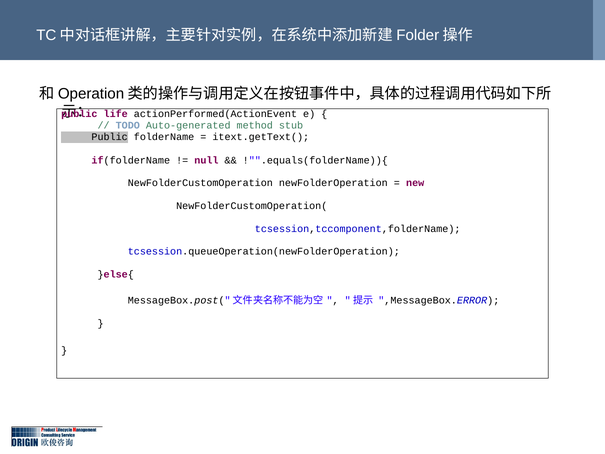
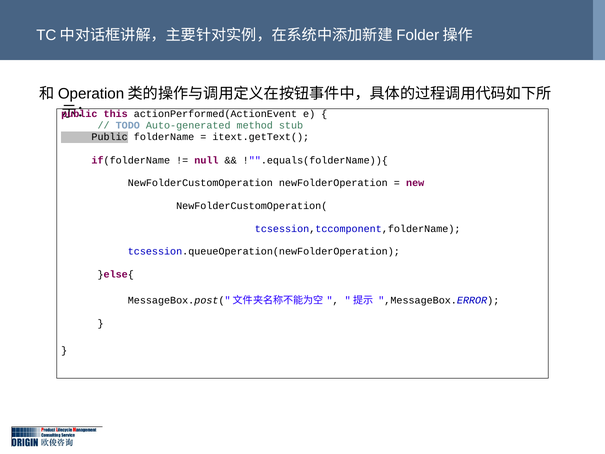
life: life -> this (116, 114)
